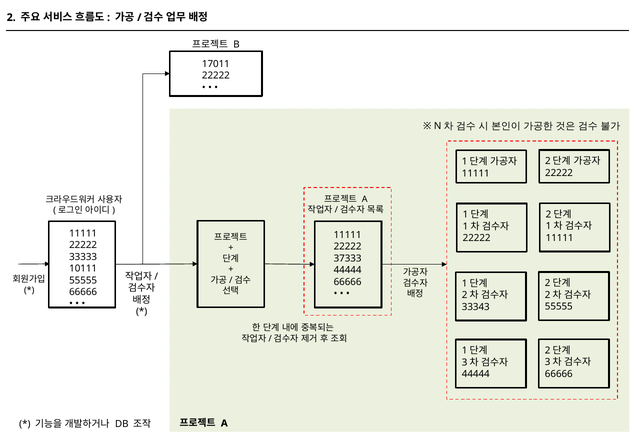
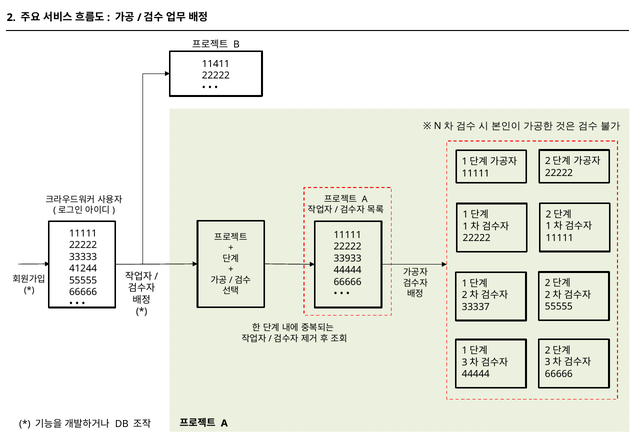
17011: 17011 -> 11411 (216, 64)
37333: 37333 -> 33933 (348, 259)
10111: 10111 -> 41244 (83, 269)
33343: 33343 -> 33337 (476, 307)
